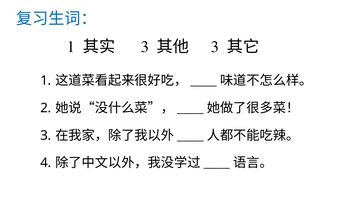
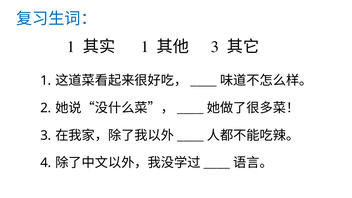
3: 3 -> 1 (145, 47)
